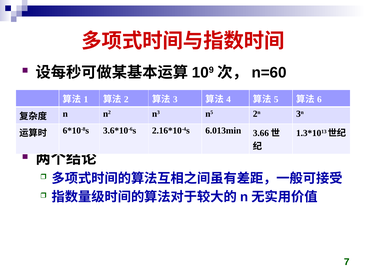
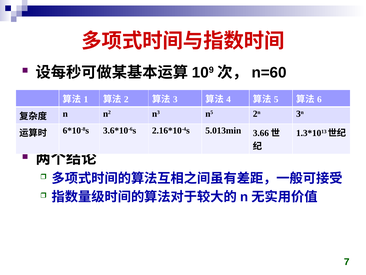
6.013min: 6.013min -> 5.013min (223, 130)
